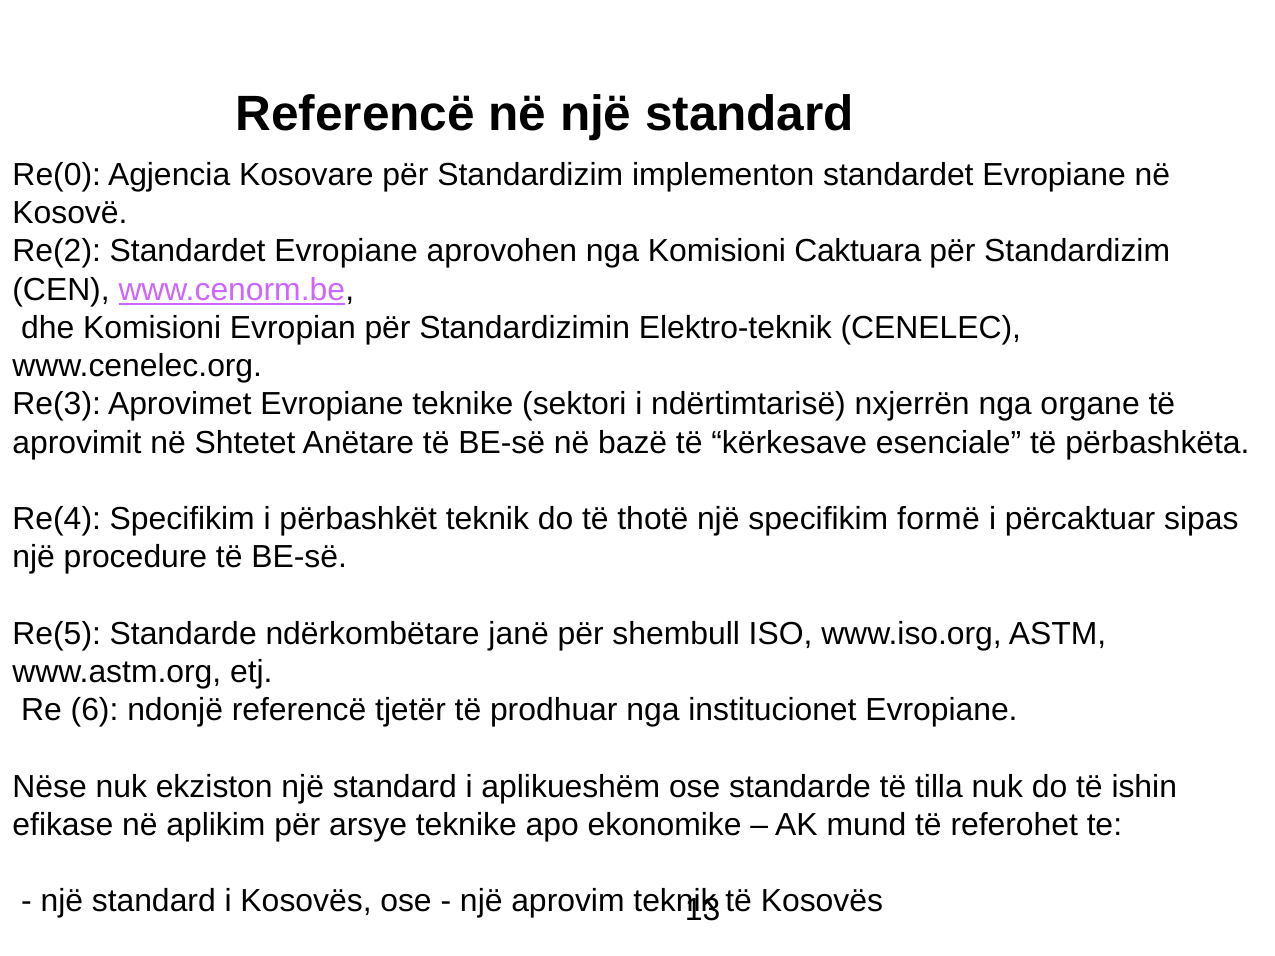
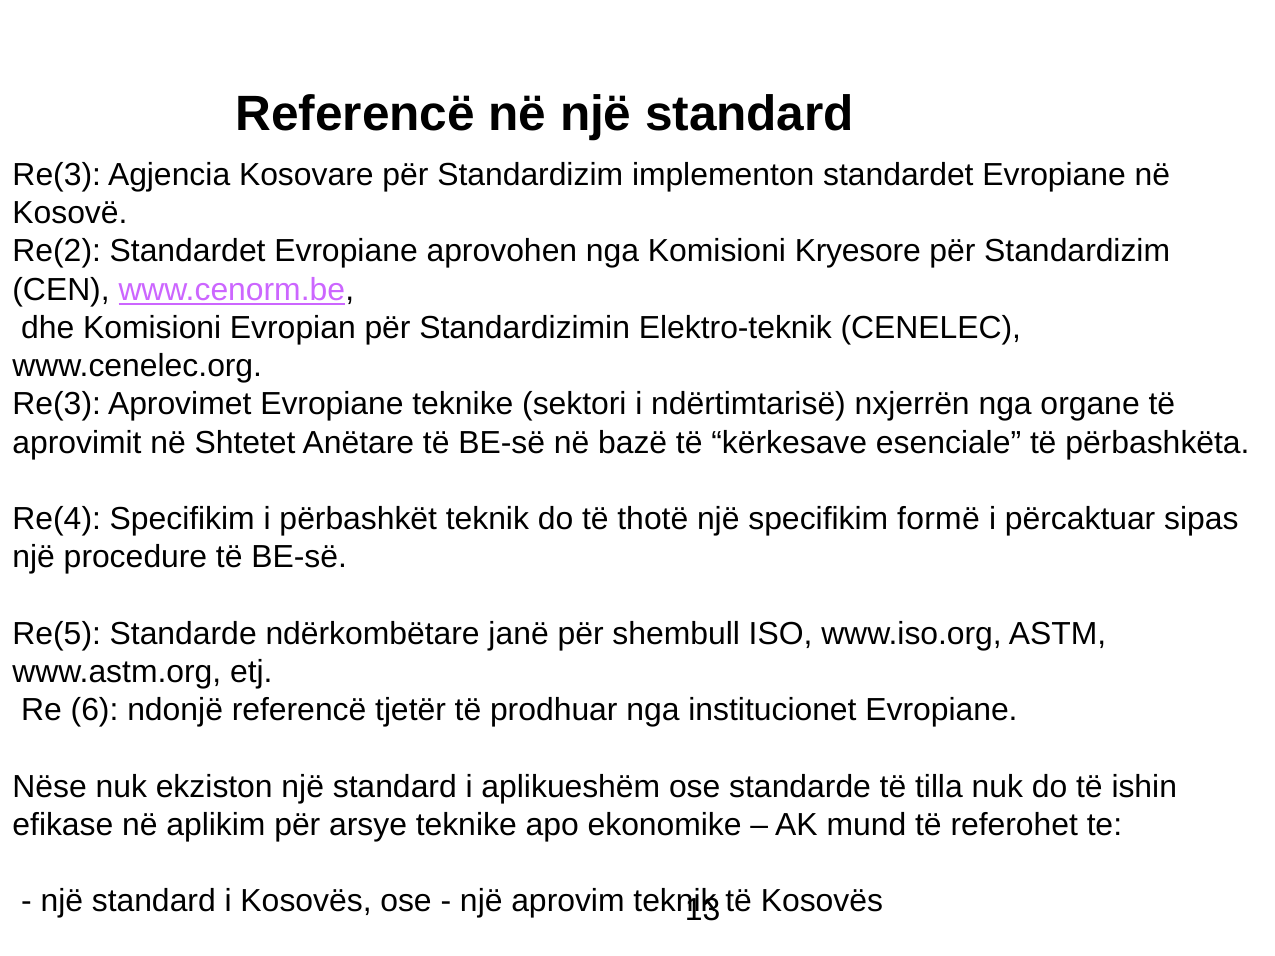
Re(0: Re(0 -> Re(3 (57, 175)
Caktuara: Caktuara -> Kryesore (858, 251)
